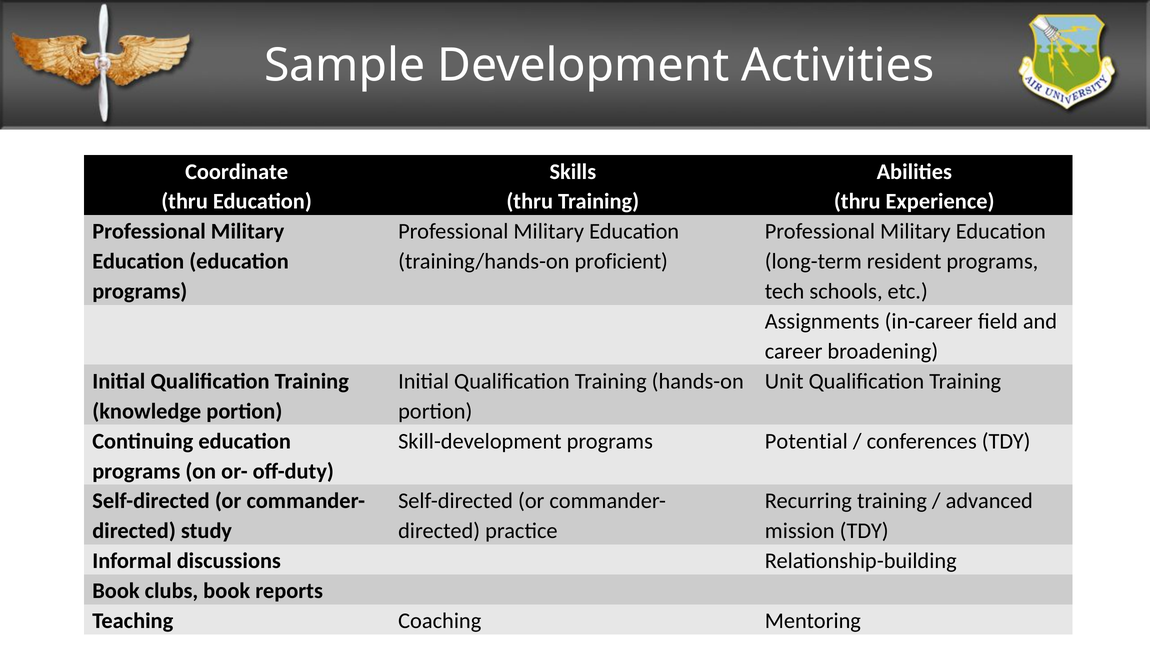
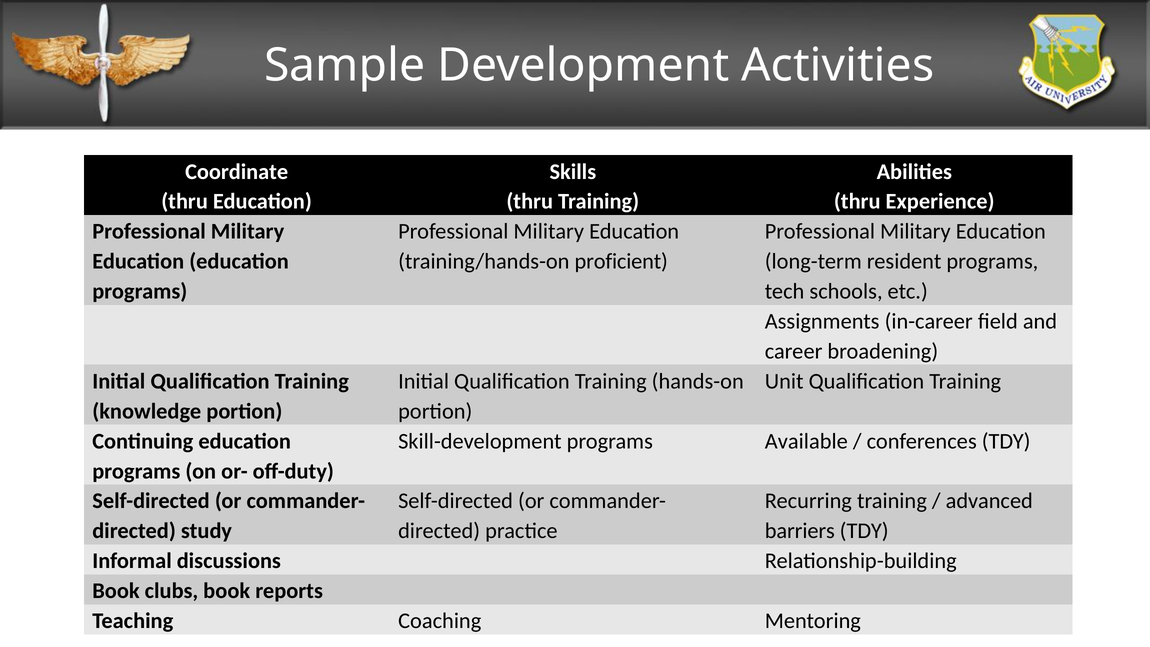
Potential: Potential -> Available (806, 441)
mission: mission -> barriers (800, 531)
